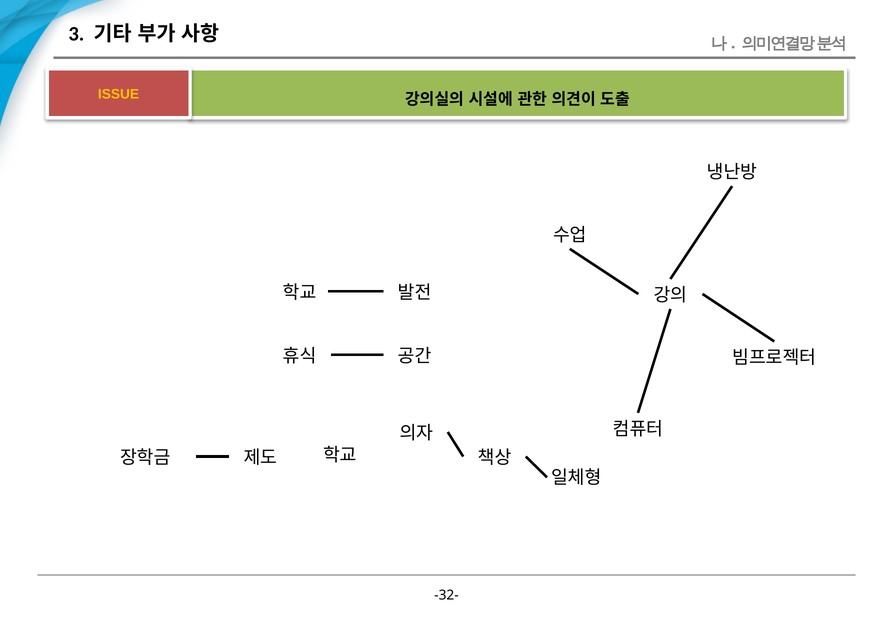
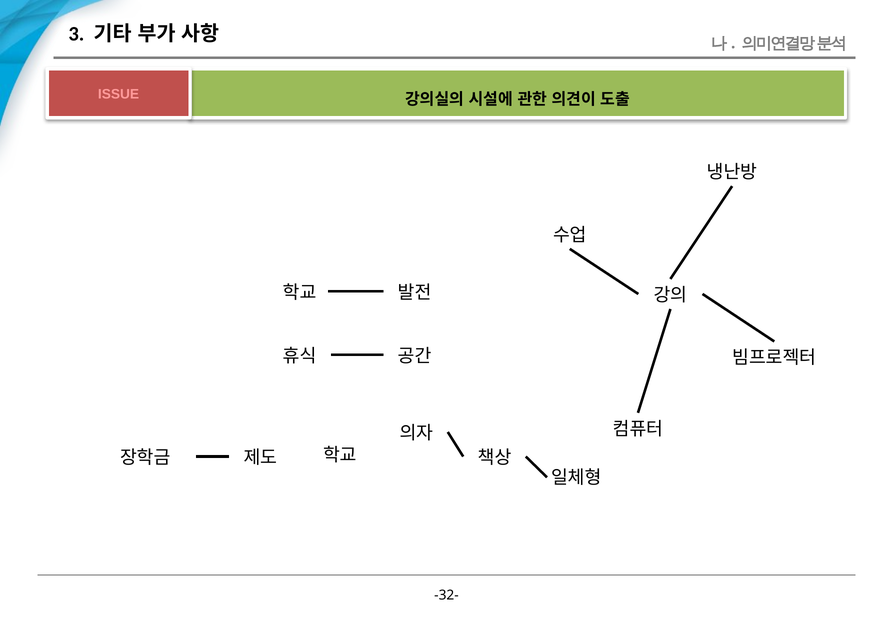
ISSUE colour: yellow -> pink (119, 94)
